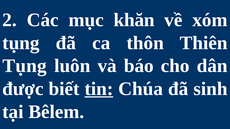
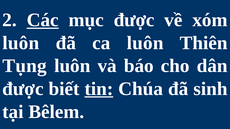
Các underline: none -> present (43, 20)
mục khăn: khăn -> được (134, 20)
tụng: tụng -> luôn (21, 43)
ca thôn: thôn -> luôn (145, 43)
